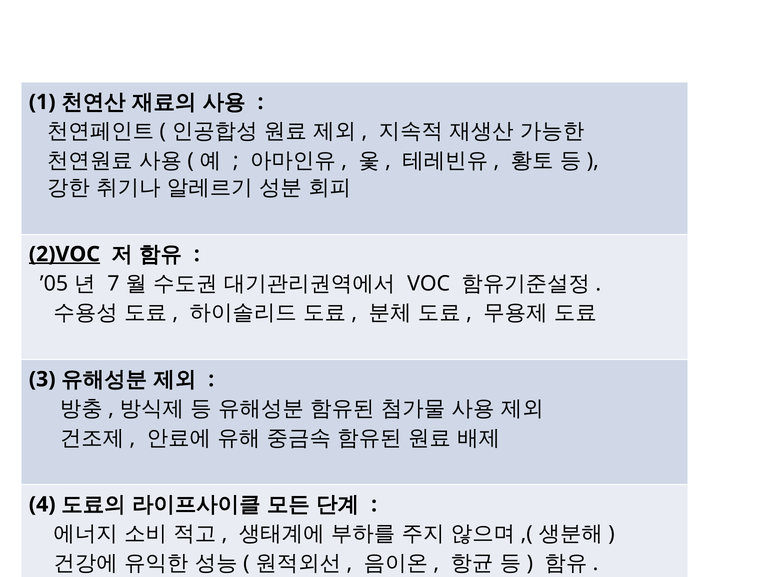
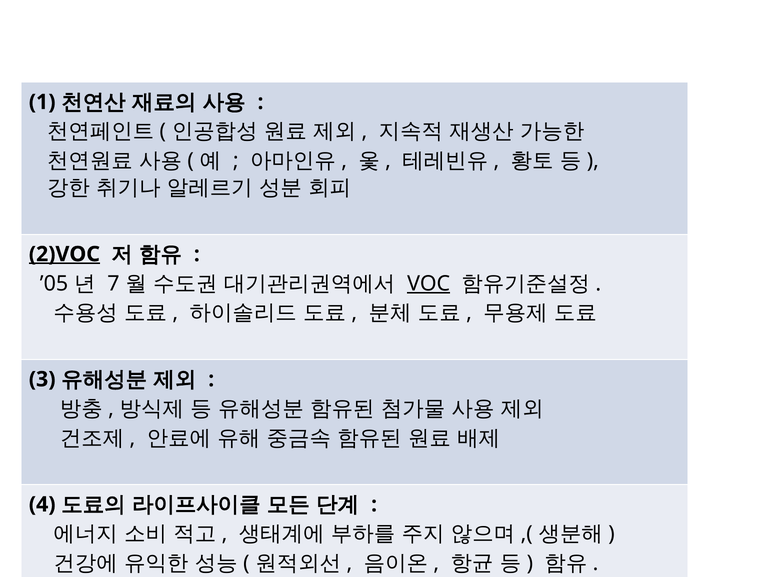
VOC underline: none -> present (429, 284)
